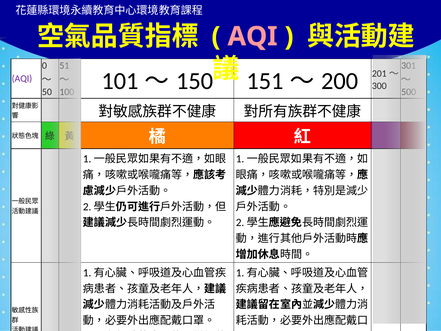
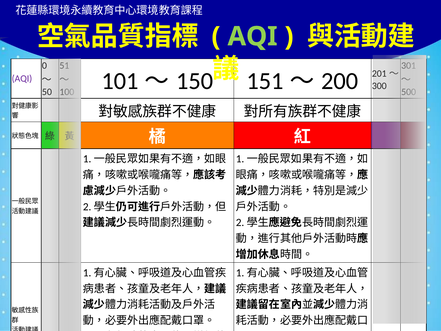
AQI colour: pink -> light green (253, 36)
